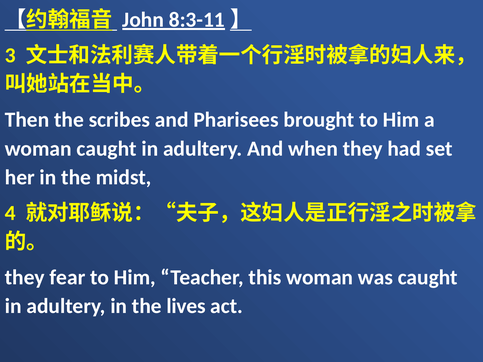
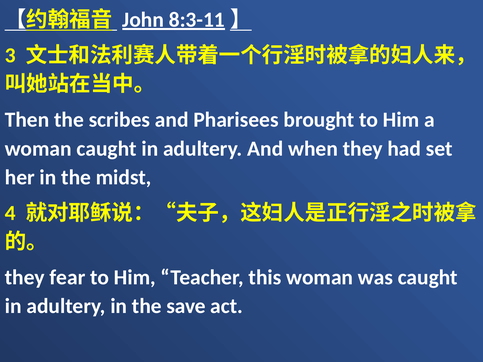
lives: lives -> save (186, 306)
